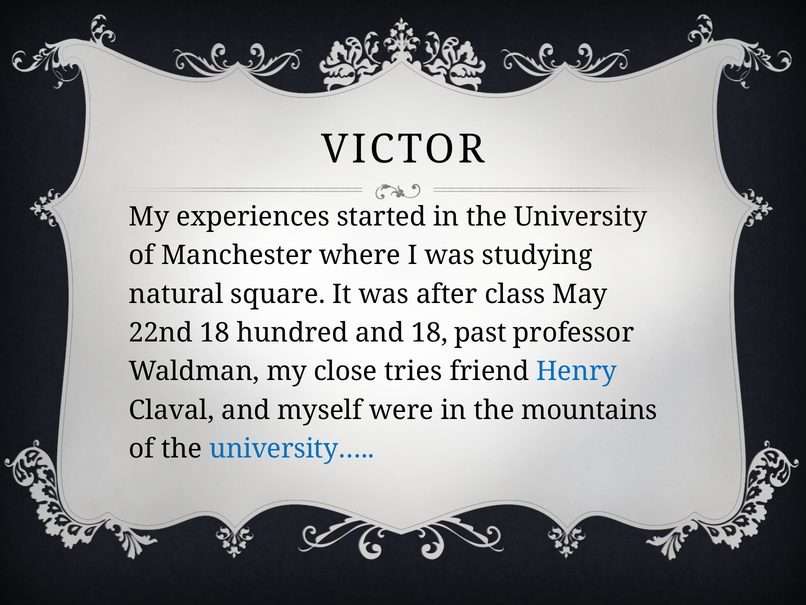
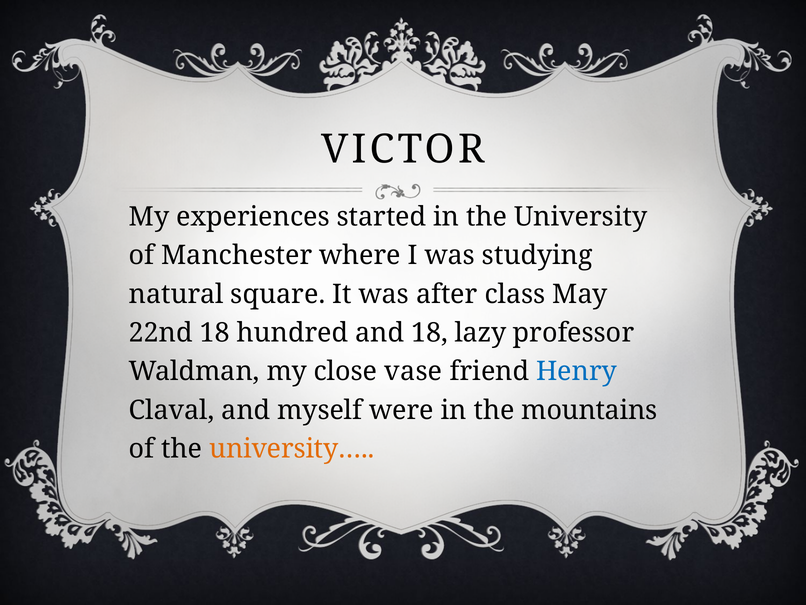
past: past -> lazy (480, 333)
tries: tries -> vase (413, 371)
university… colour: blue -> orange (292, 449)
